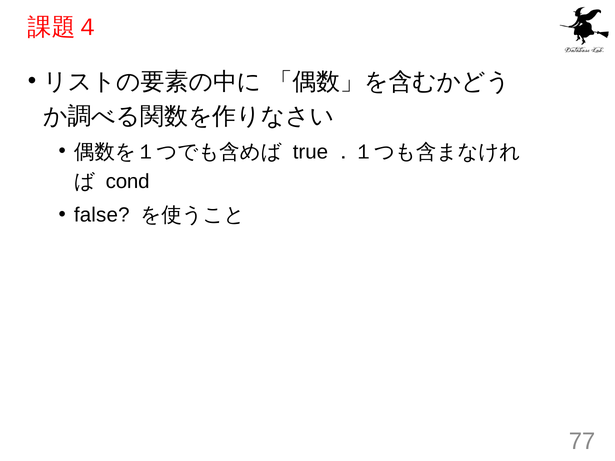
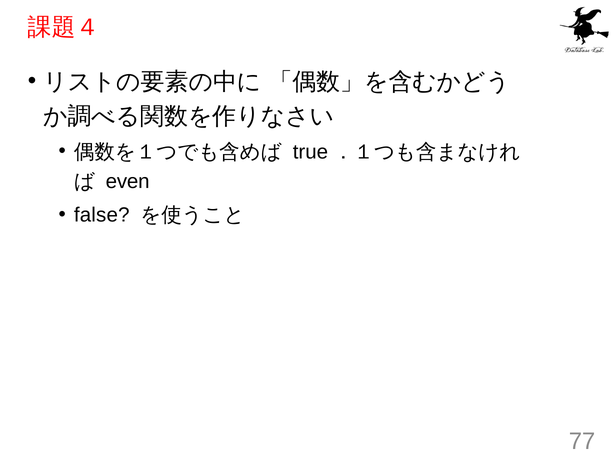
cond: cond -> even (128, 181)
